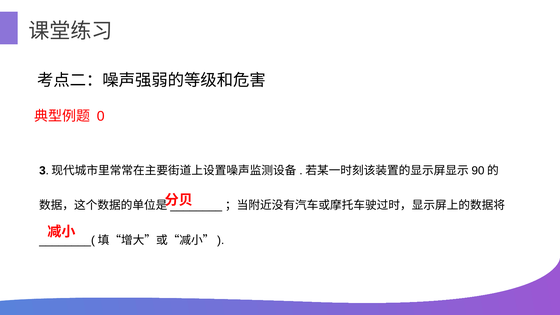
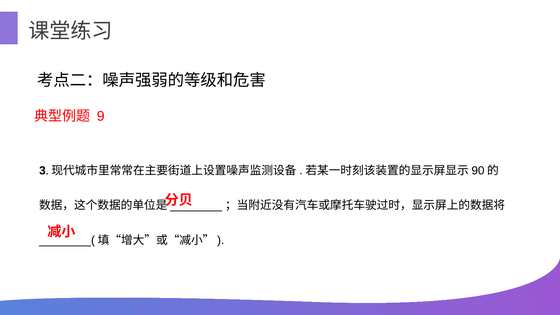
0: 0 -> 9 (101, 116)
